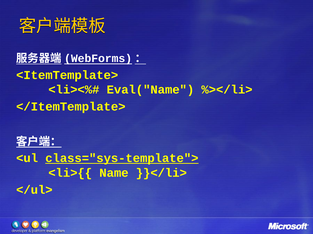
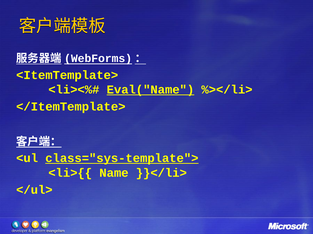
Eval("Name underline: none -> present (150, 90)
